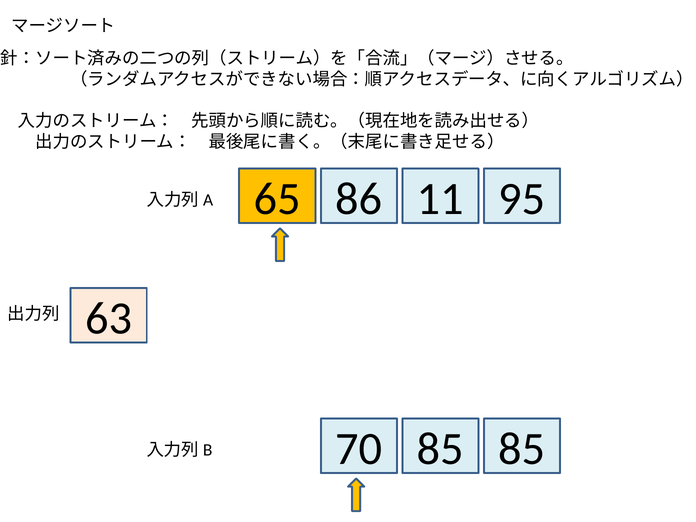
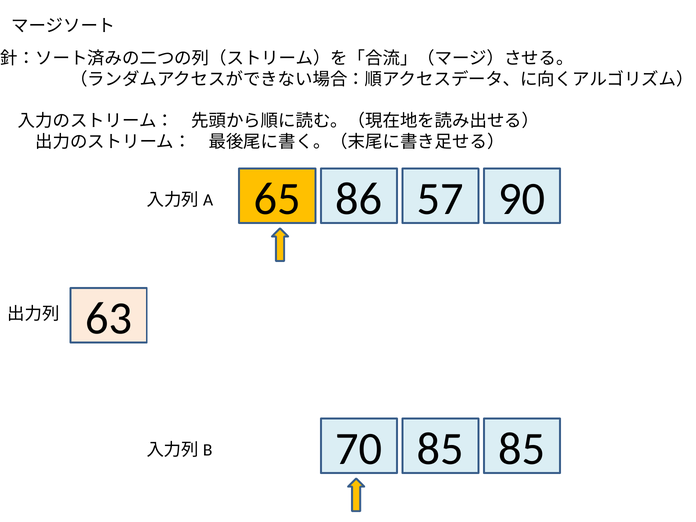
11: 11 -> 57 (440, 199)
95: 95 -> 90 (522, 199)
